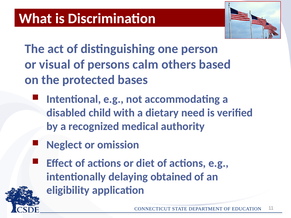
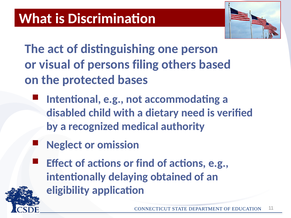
calm: calm -> filing (146, 64)
diet: diet -> find (145, 163)
